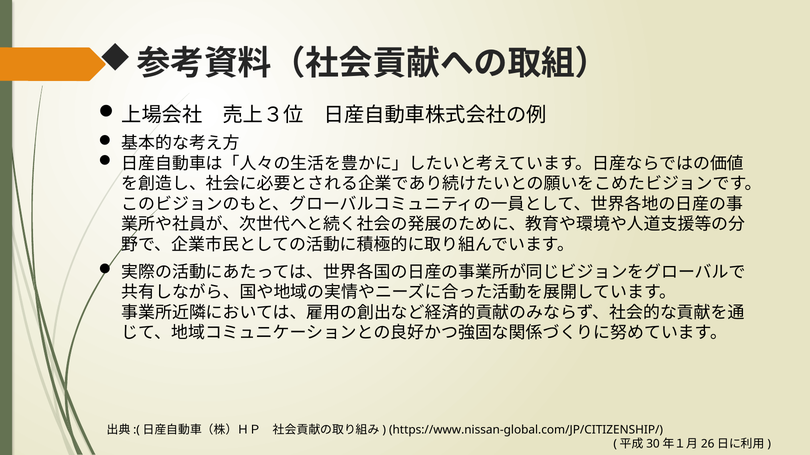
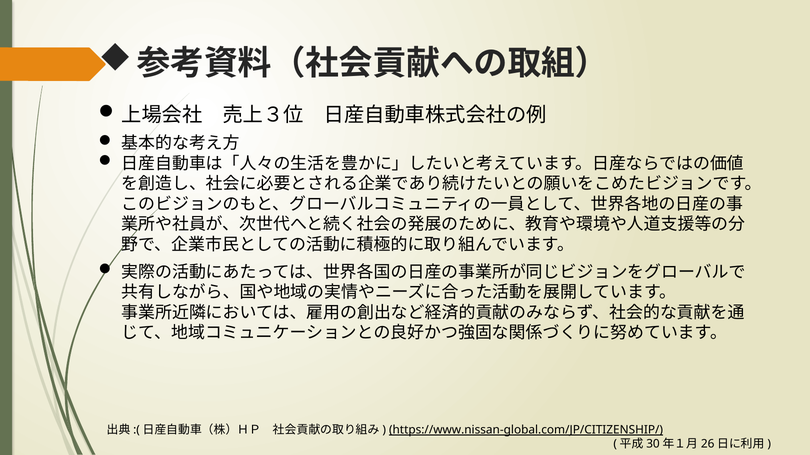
https://www.nissan-global.com/JP/CITIZENSHIP/ underline: none -> present (526, 430)
